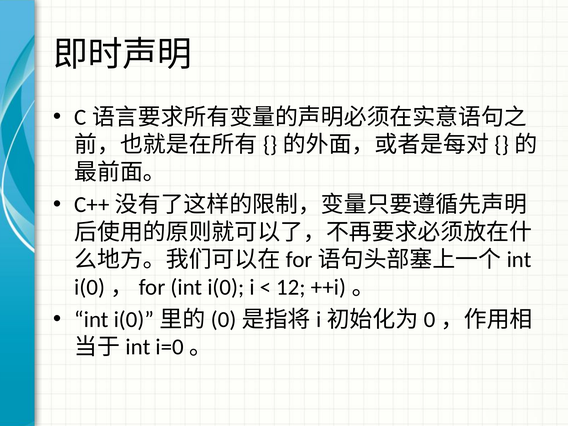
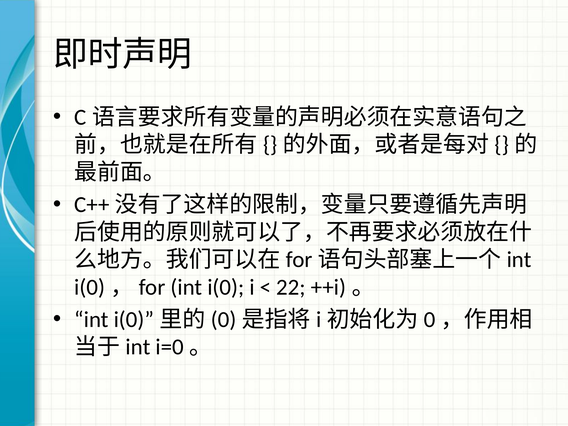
12: 12 -> 22 (291, 287)
